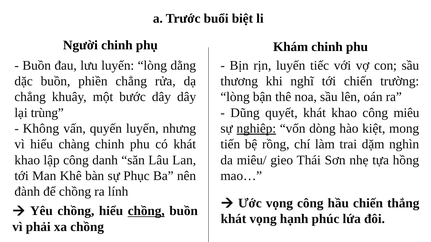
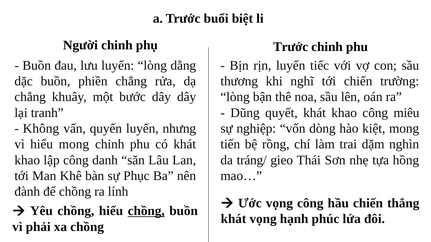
phụ Khám: Khám -> Trước (291, 47)
trùng: trùng -> tranh (47, 113)
nghiệp underline: present -> none (256, 129)
hiểu chàng: chàng -> mong (74, 145)
miêu/: miêu/ -> tráng/ (252, 160)
